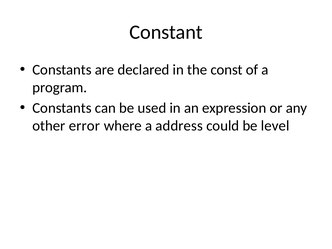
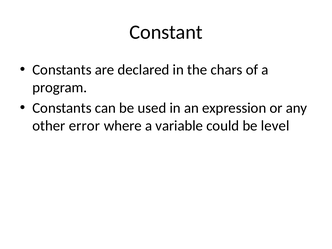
const: const -> chars (227, 70)
address: address -> variable (179, 126)
